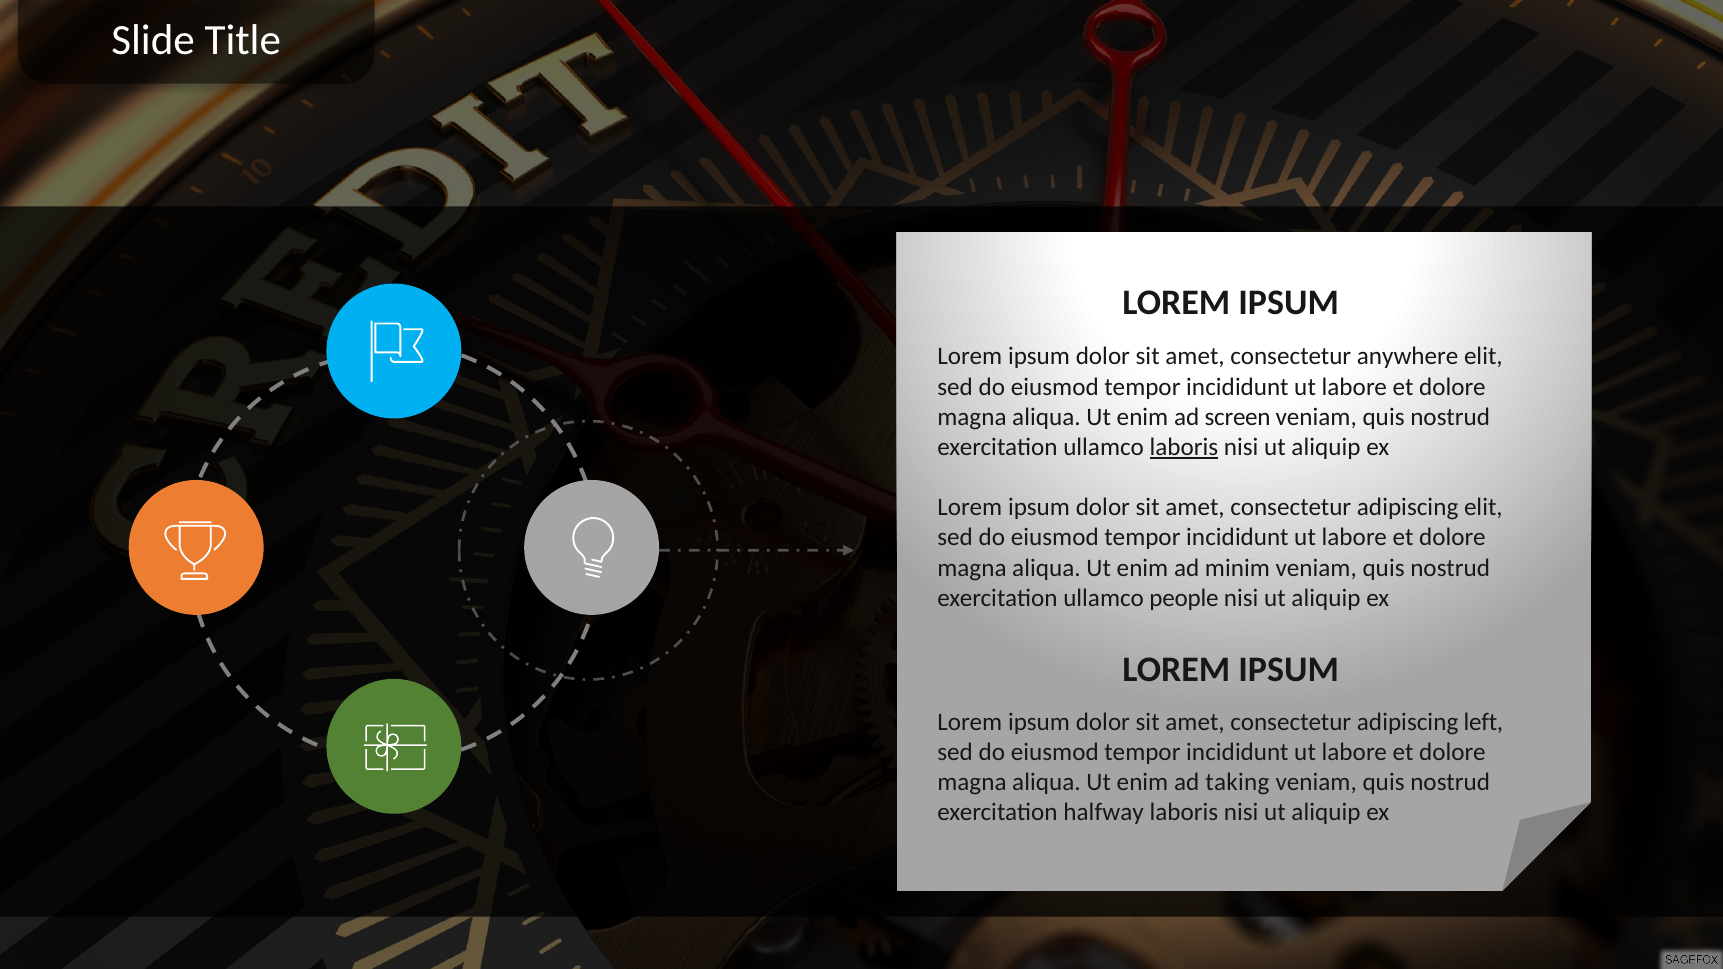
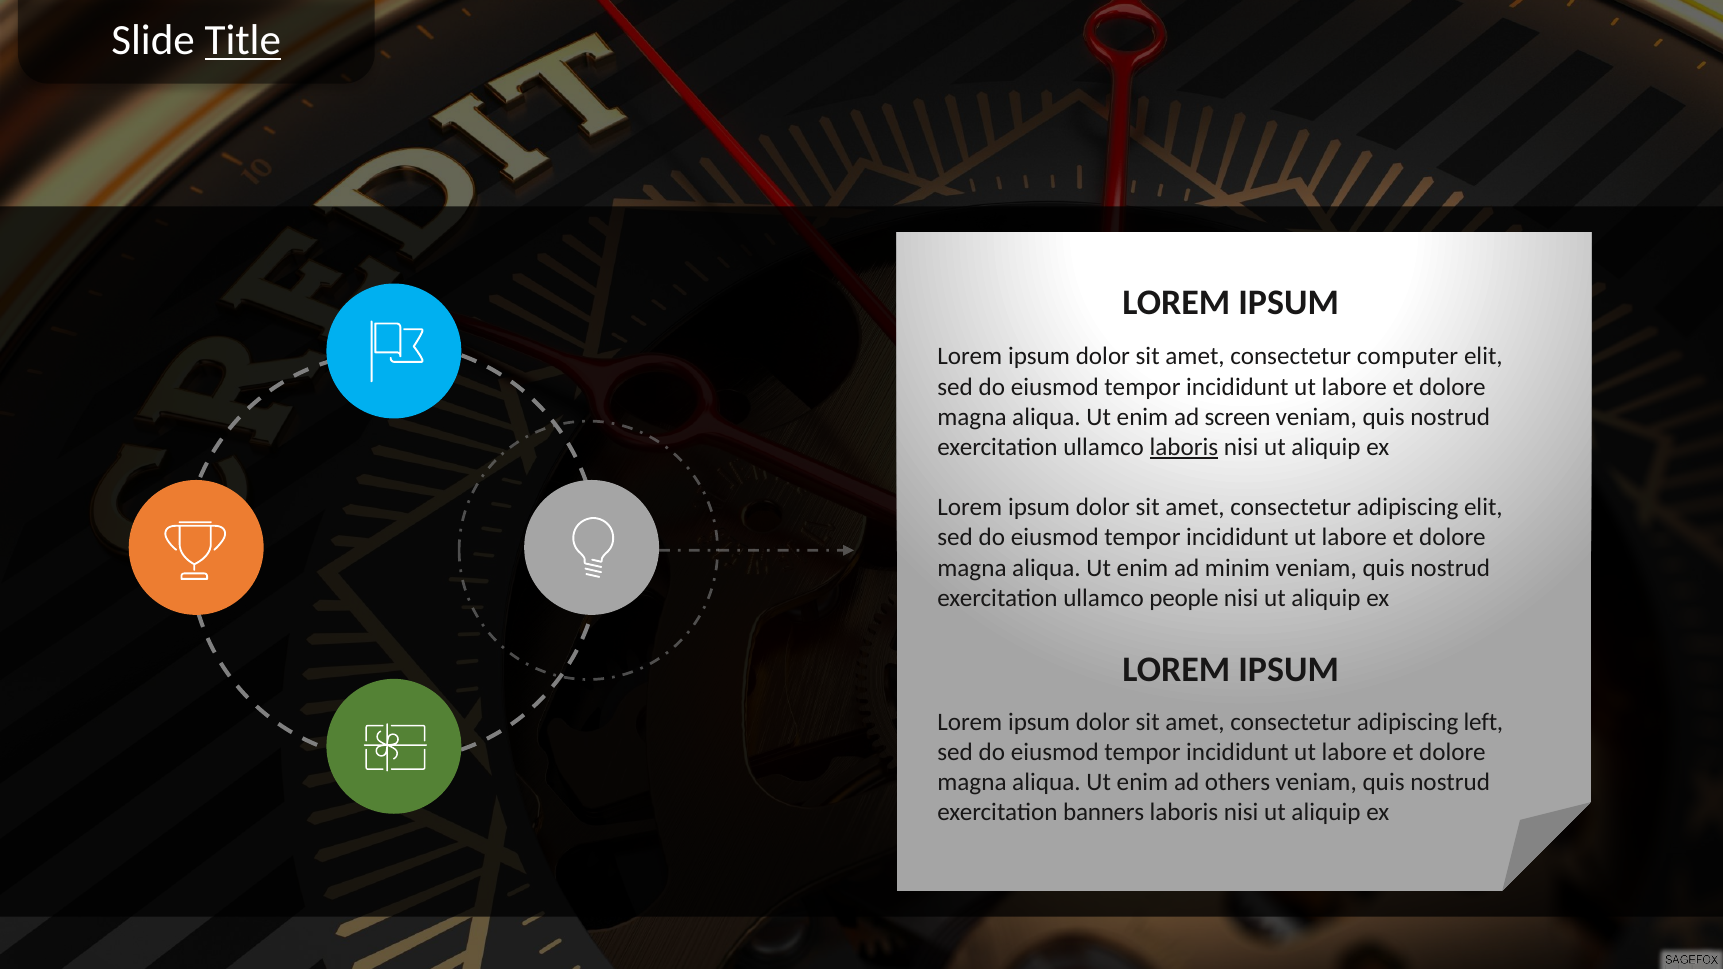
Title underline: none -> present (243, 41)
anywhere: anywhere -> computer (1408, 357)
taking: taking -> others (1238, 783)
halfway: halfway -> banners (1104, 813)
